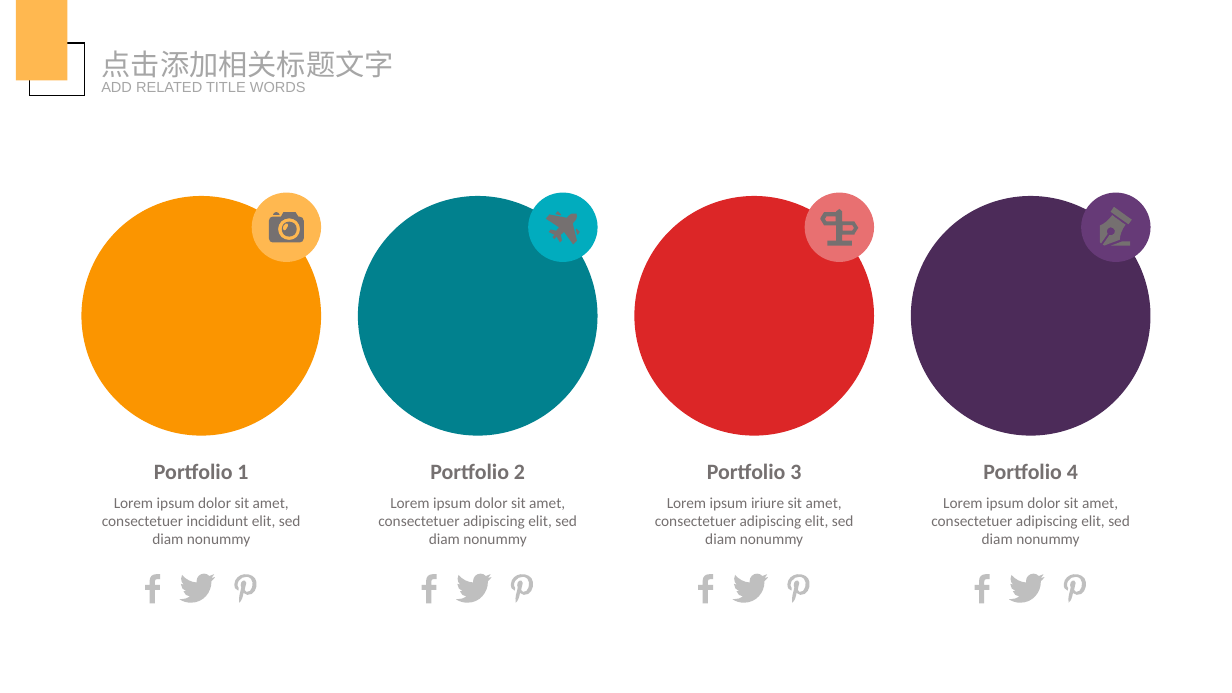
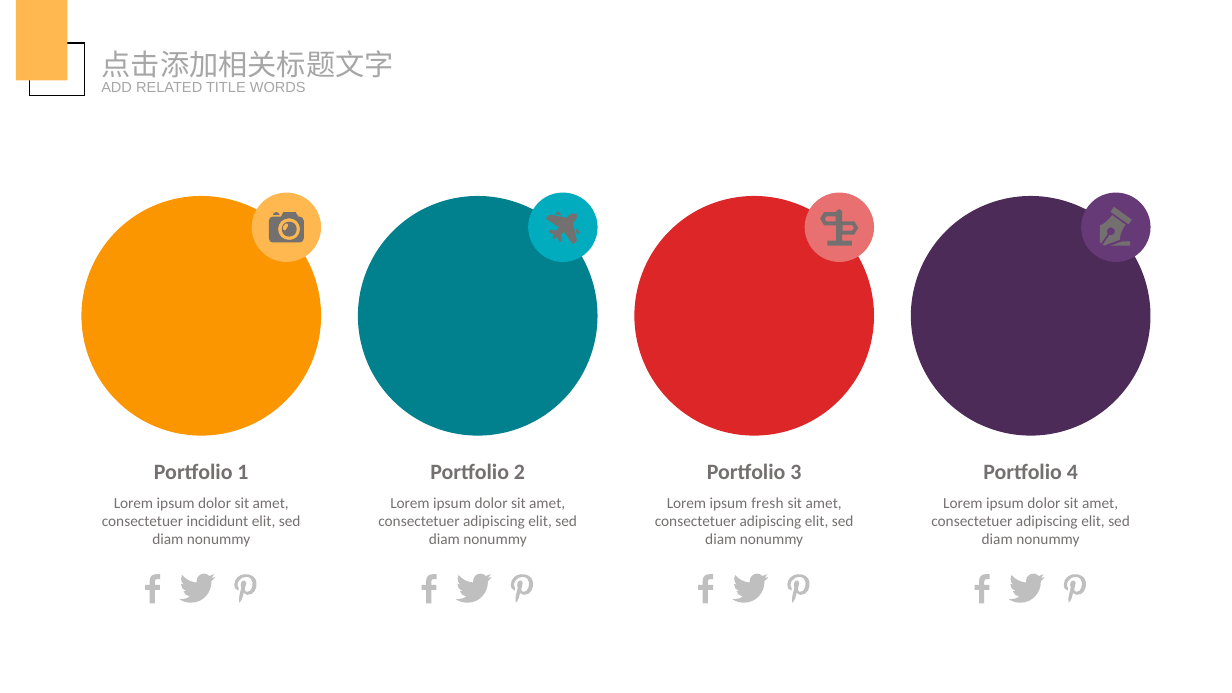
iriure: iriure -> fresh (767, 503)
